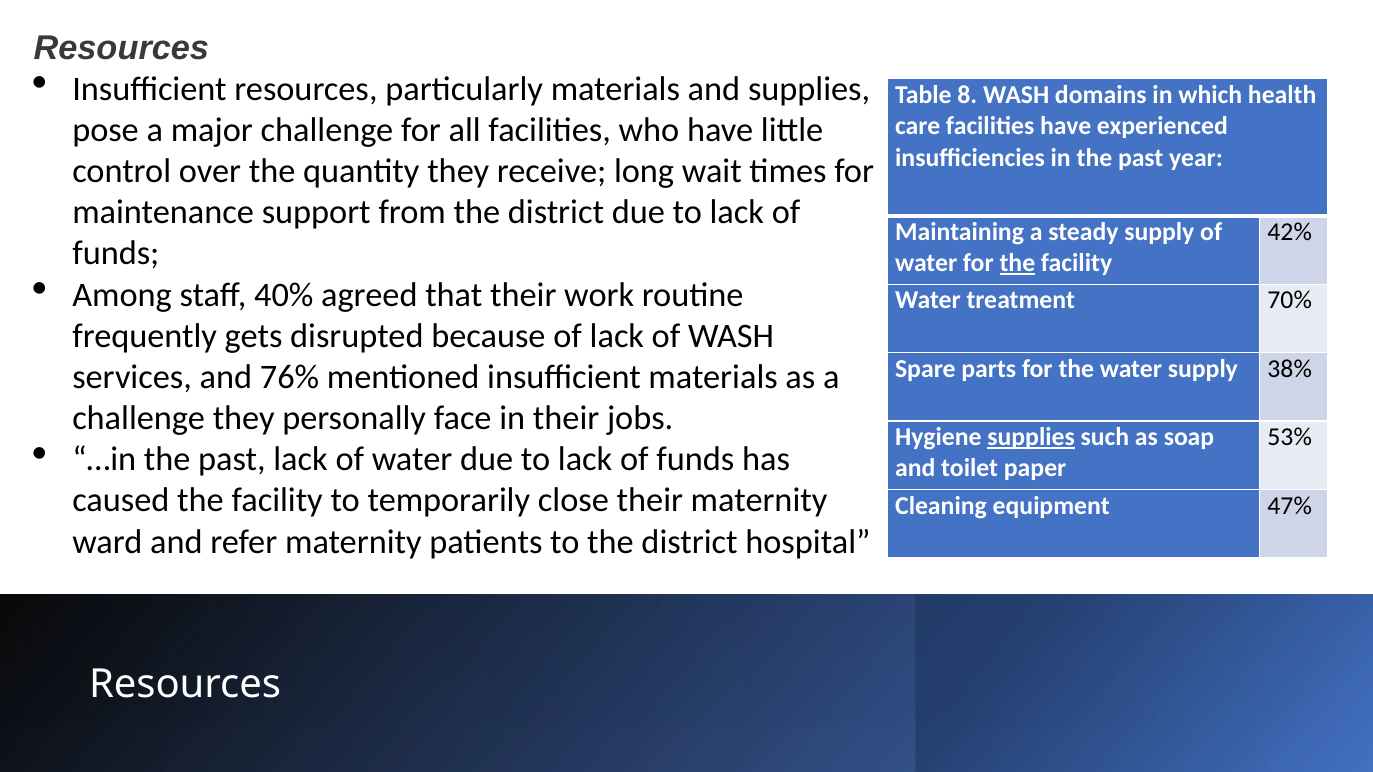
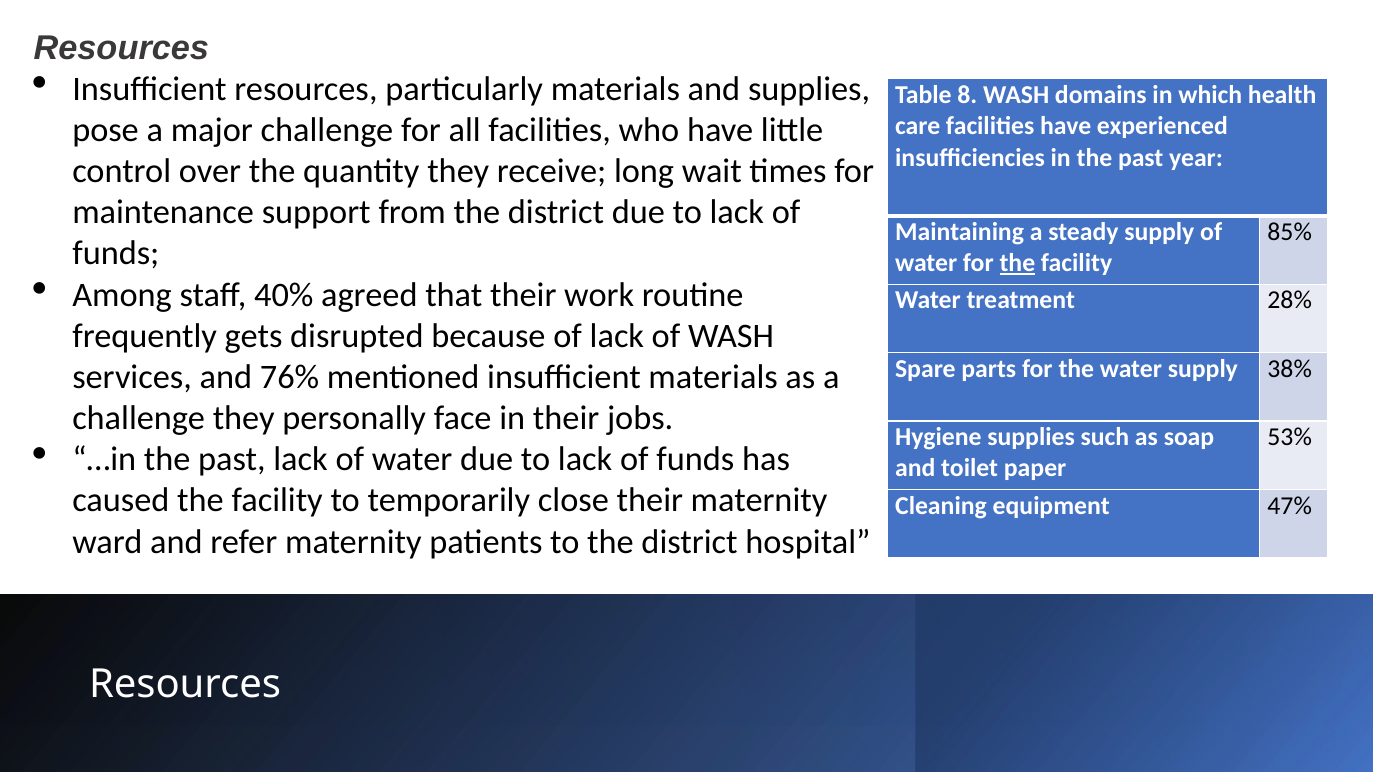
42%: 42% -> 85% (1290, 232)
70%: 70% -> 28% (1290, 300)
supplies underline: present -> none (1031, 437)
